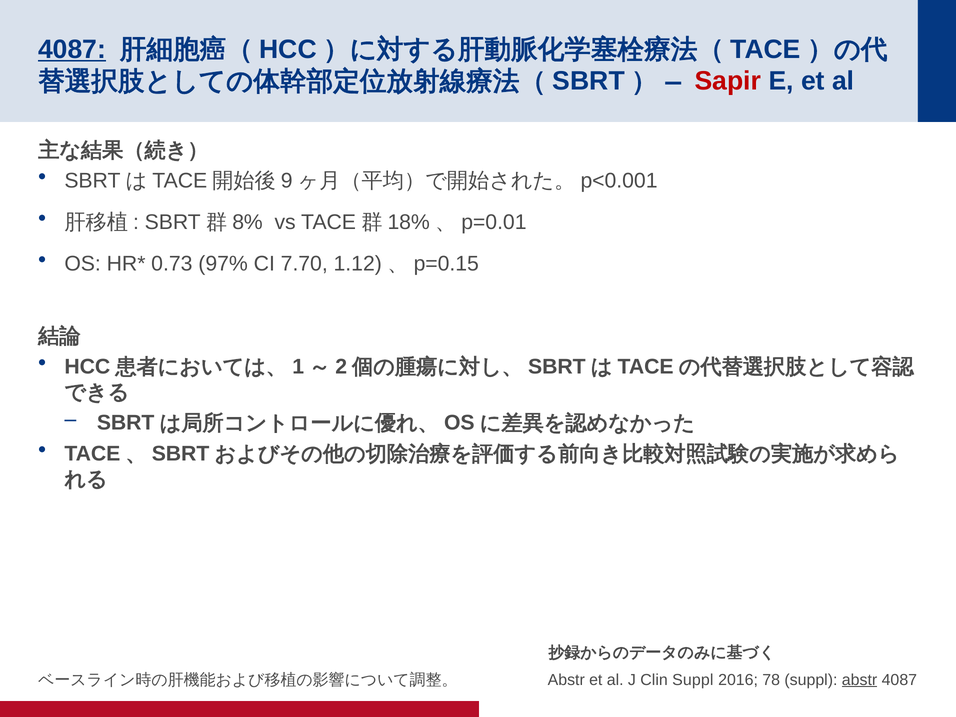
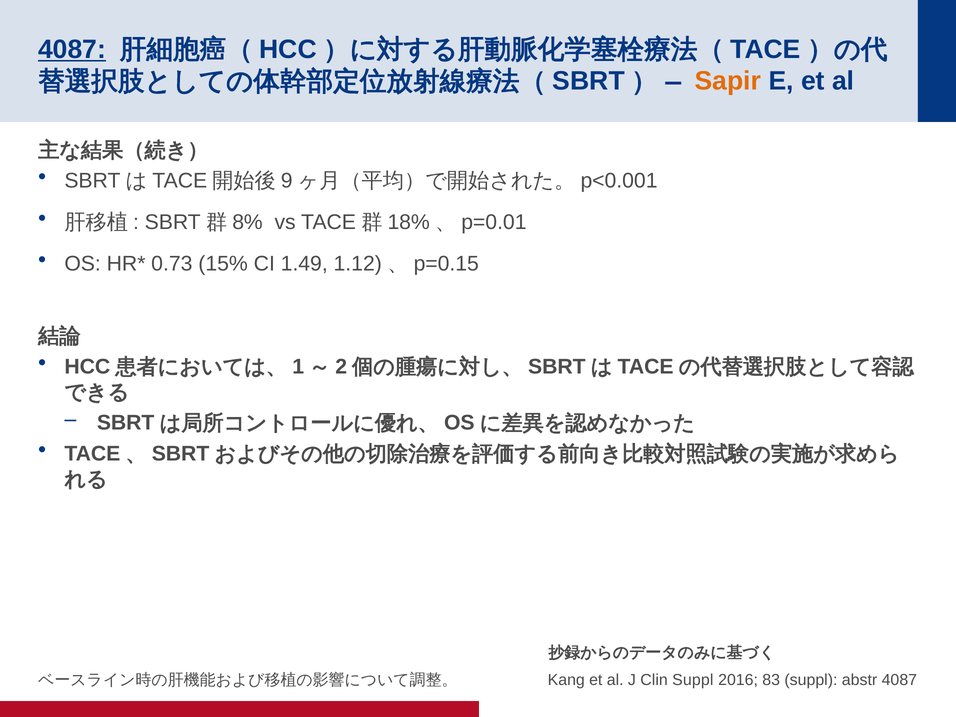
Sapir colour: red -> orange (728, 81)
97%: 97% -> 15% (223, 264)
7.70: 7.70 -> 1.49 (304, 264)
Abstr: Abstr -> Kang (566, 680)
78: 78 -> 83 (771, 680)
abstr underline: present -> none (860, 680)
